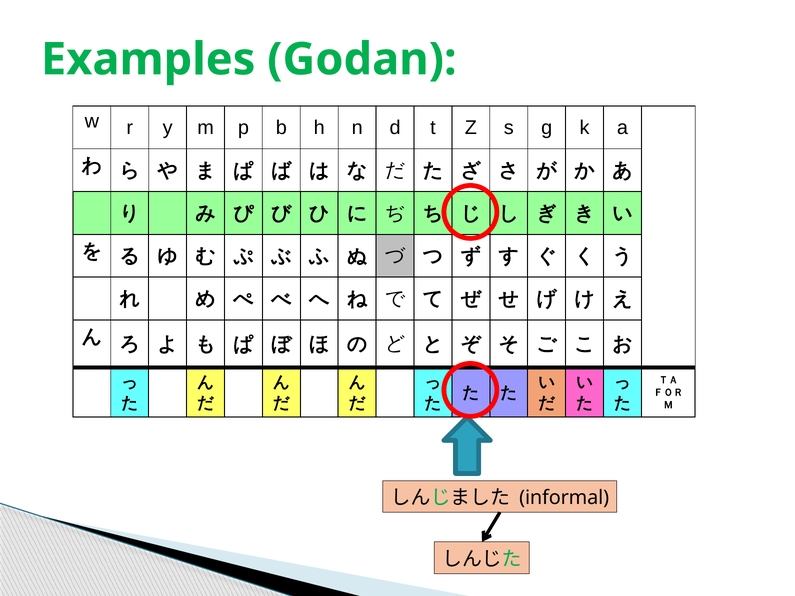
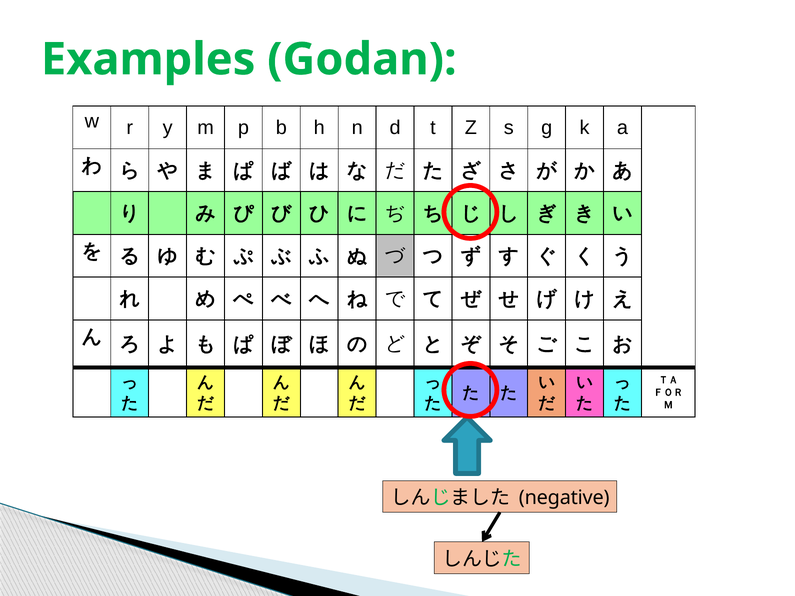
informal: informal -> negative (564, 498)
